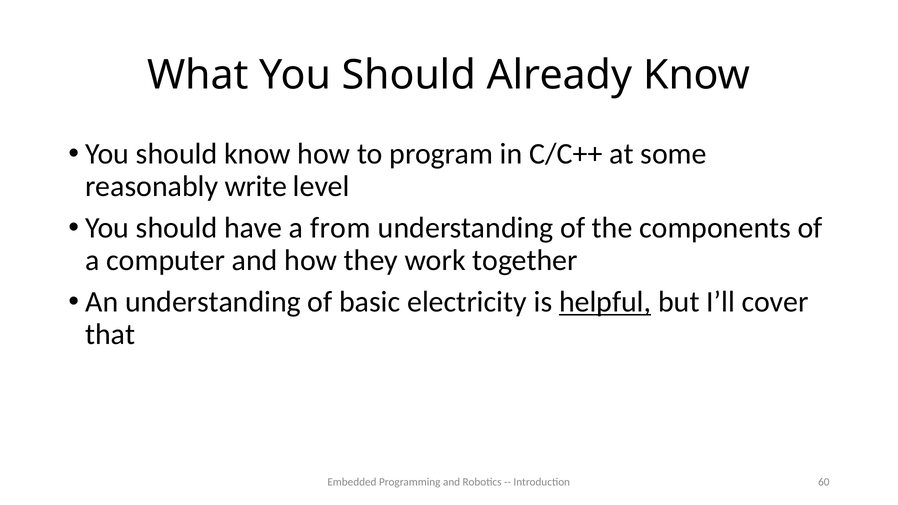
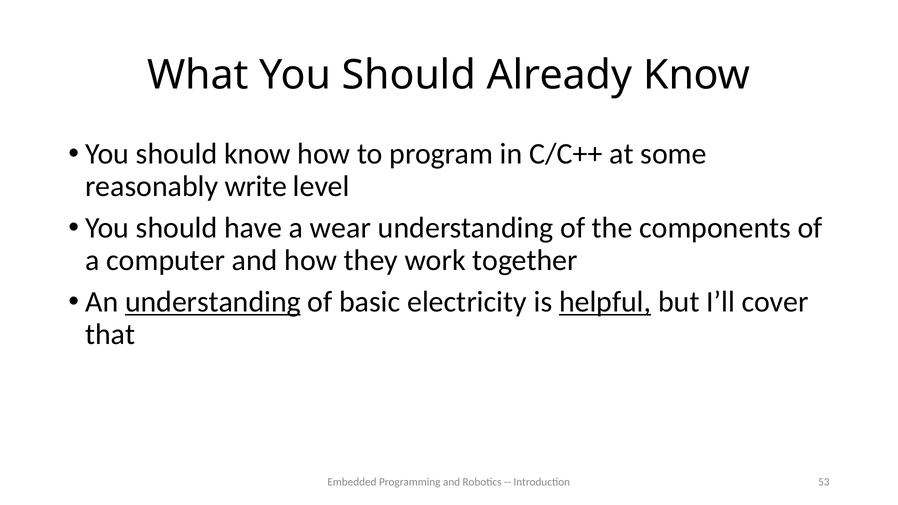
from: from -> wear (340, 228)
understanding underline: none -> present (213, 302)
60: 60 -> 53 (824, 482)
